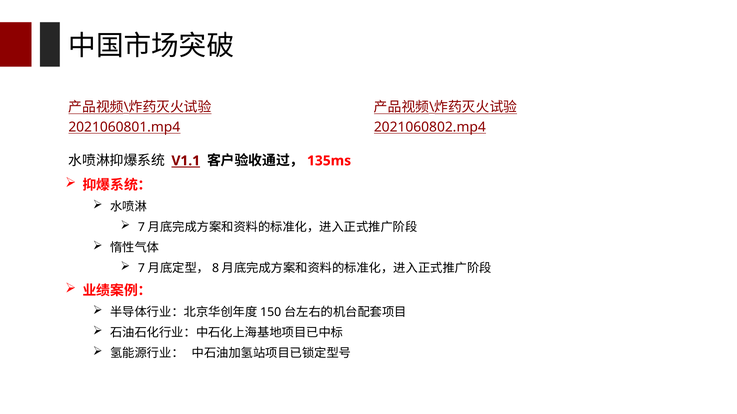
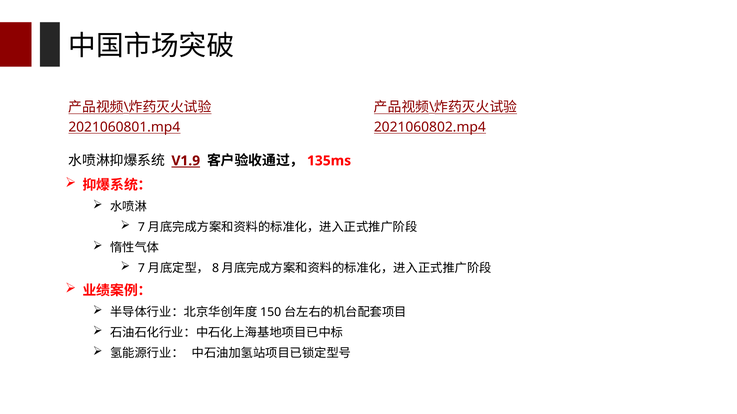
V1.1: V1.1 -> V1.9 (186, 161)
